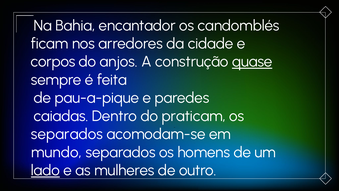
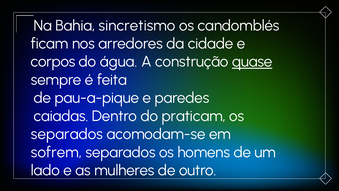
encantador: encantador -> sincretismo (137, 25)
anjos: anjos -> água (119, 62)
mundo: mundo -> sofrem (56, 152)
lado underline: present -> none (45, 170)
